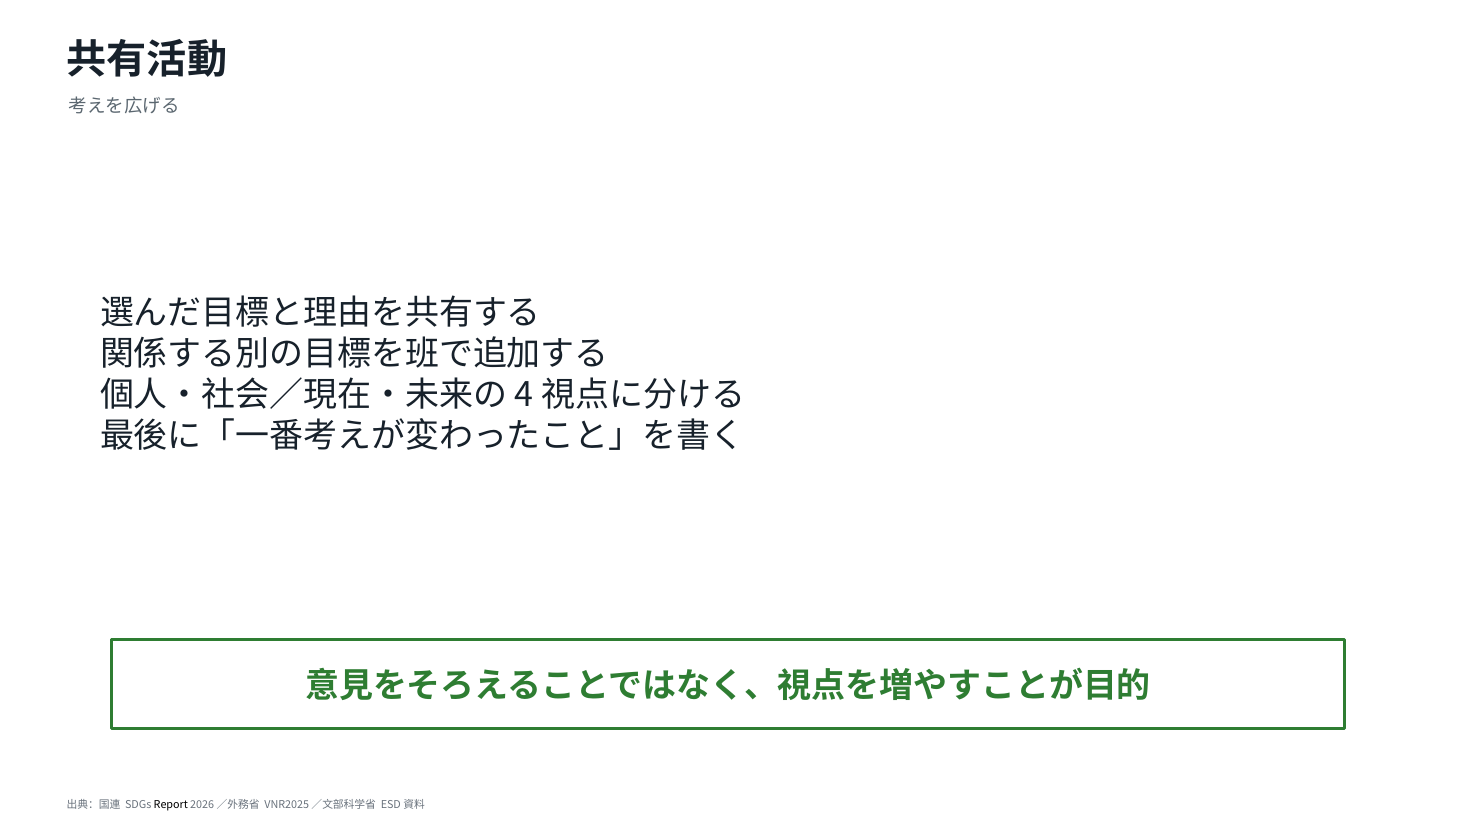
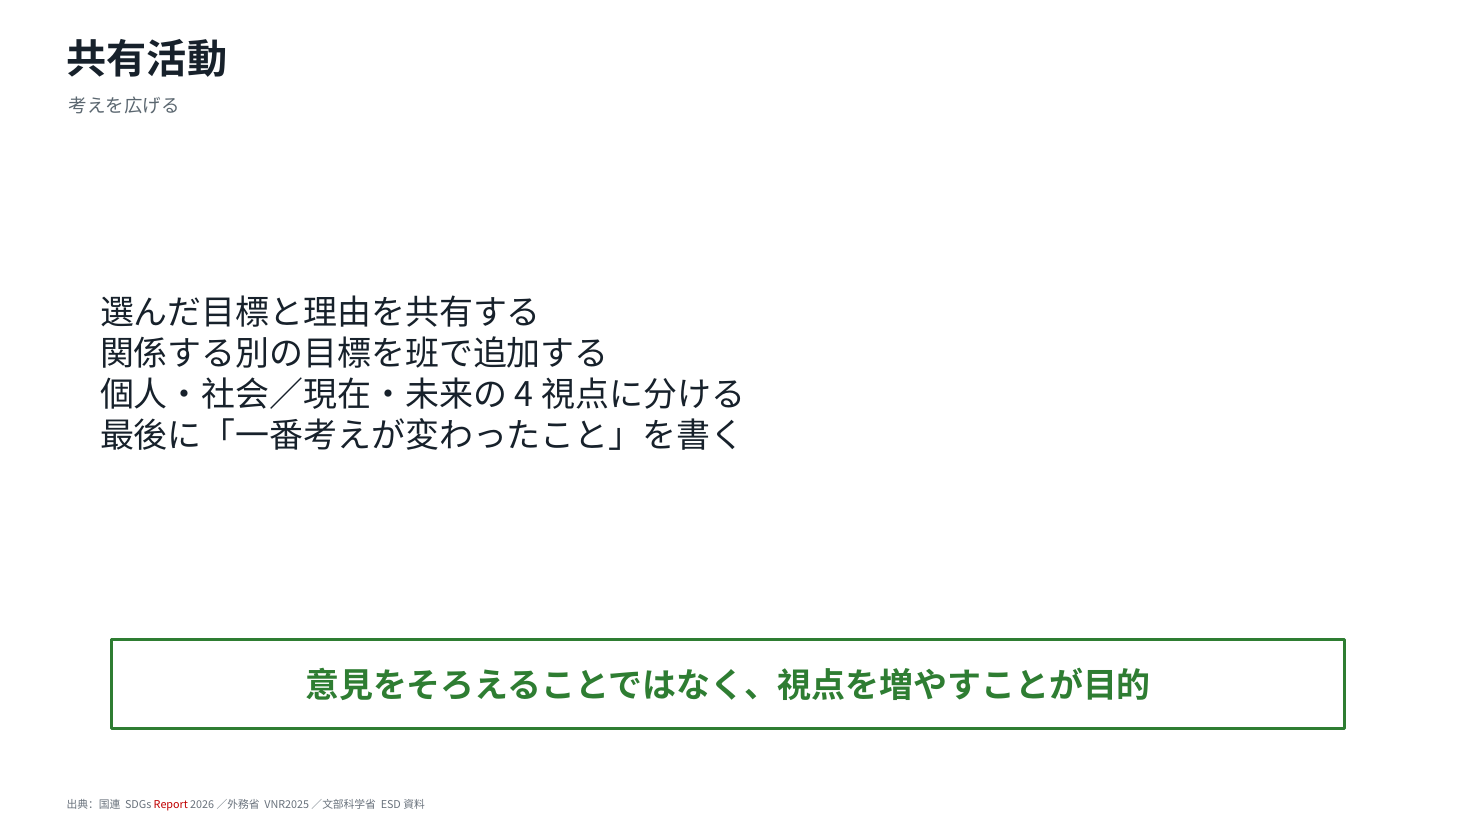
Report colour: black -> red (171, 804)
